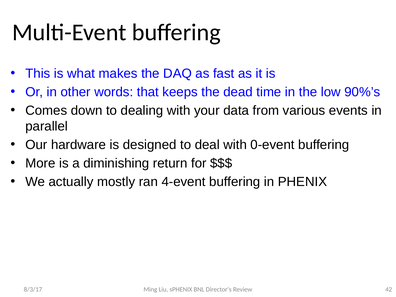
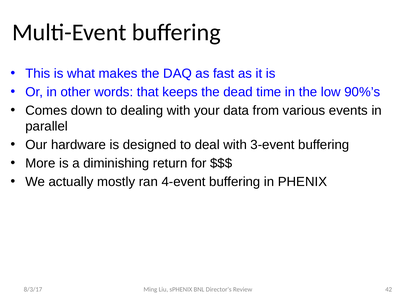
0-event: 0-event -> 3-event (273, 145)
